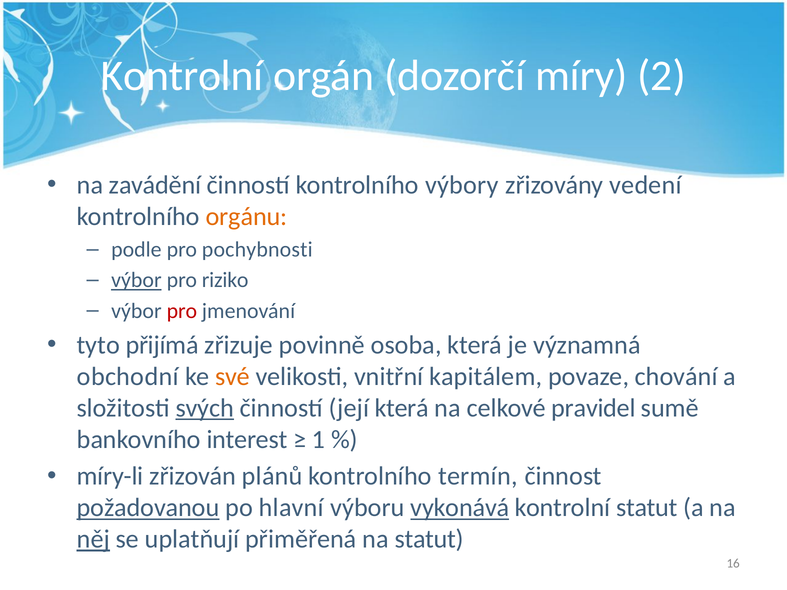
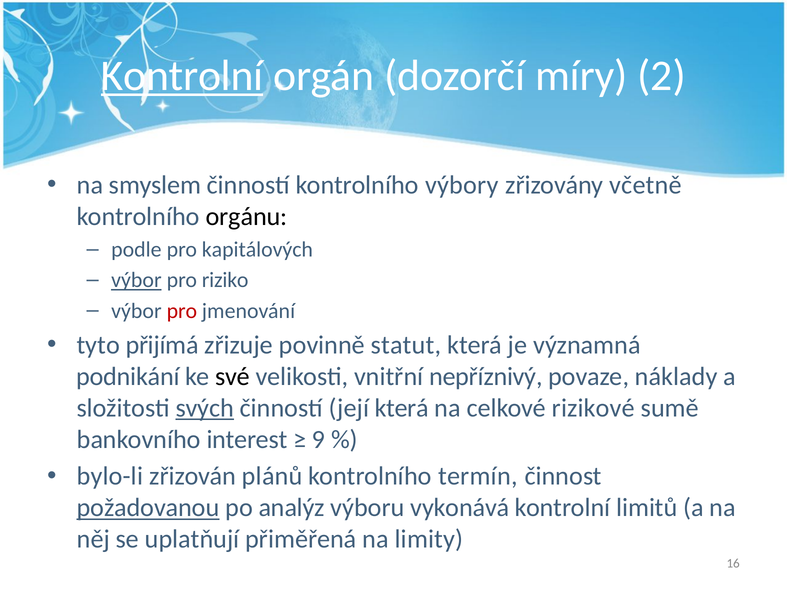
Kontrolní underline: none -> present (182, 76)
zavádění: zavádění -> smyslem (155, 185)
vedení: vedení -> včetně (645, 185)
orgánu colour: orange -> black (247, 217)
pochybnosti: pochybnosti -> kapitálových (257, 250)
osoba: osoba -> statut (406, 345)
obchodní: obchodní -> podnikání (128, 377)
své colour: orange -> black (233, 377)
kapitálem: kapitálem -> nepříznivý (486, 377)
chování: chování -> náklady (676, 377)
pravidel: pravidel -> rizikové (593, 408)
1: 1 -> 9 (319, 440)
míry-li: míry-li -> bylo-li (110, 477)
hlavní: hlavní -> analýz (292, 508)
vykonává underline: present -> none (460, 508)
kontrolní statut: statut -> limitů (647, 508)
něj underline: present -> none (93, 539)
na statut: statut -> limity (429, 539)
